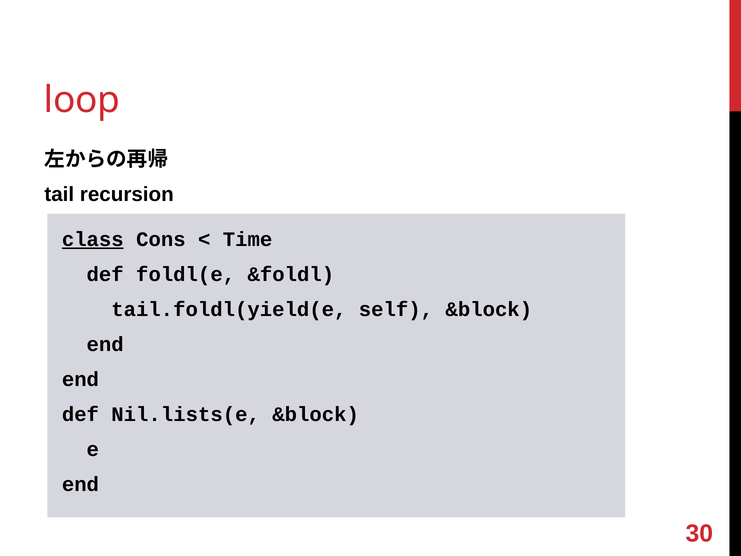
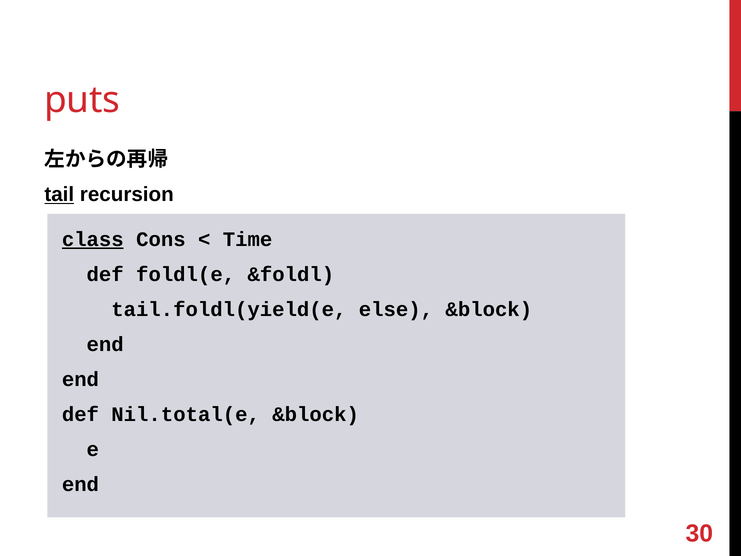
loop: loop -> puts (82, 100)
tail underline: none -> present (59, 195)
self: self -> else (396, 309)
Nil.lists(e: Nil.lists(e -> Nil.total(e (186, 414)
